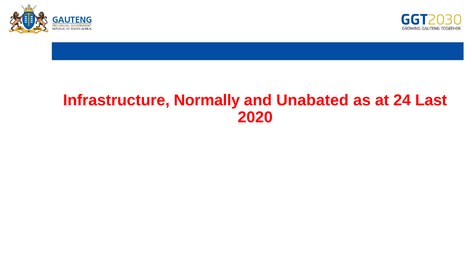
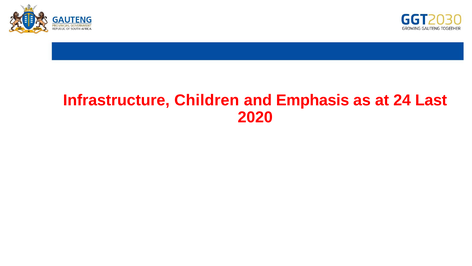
Normally: Normally -> Children (207, 100)
Unabated: Unabated -> Emphasis (313, 100)
